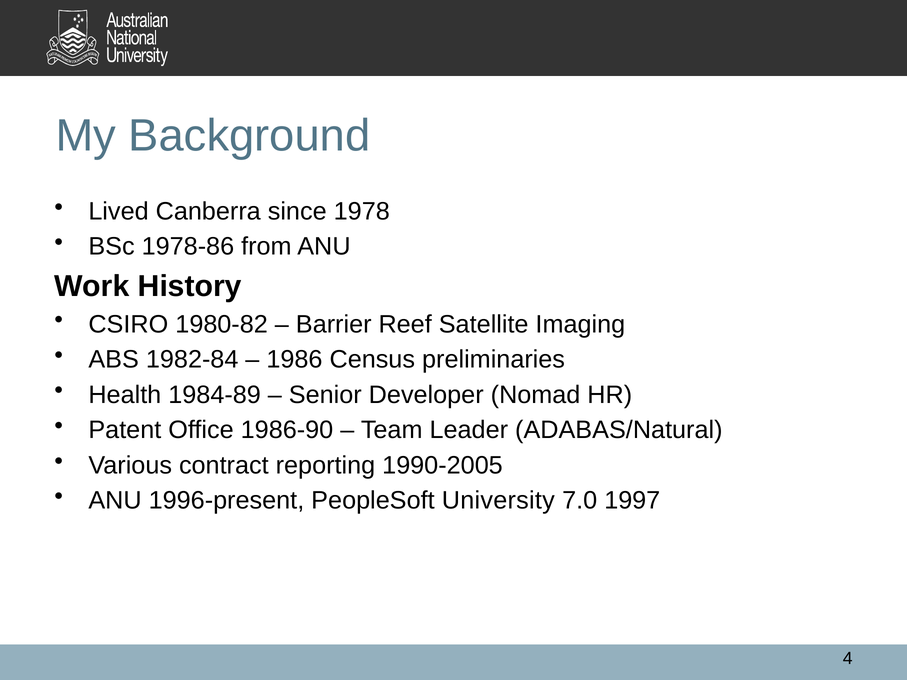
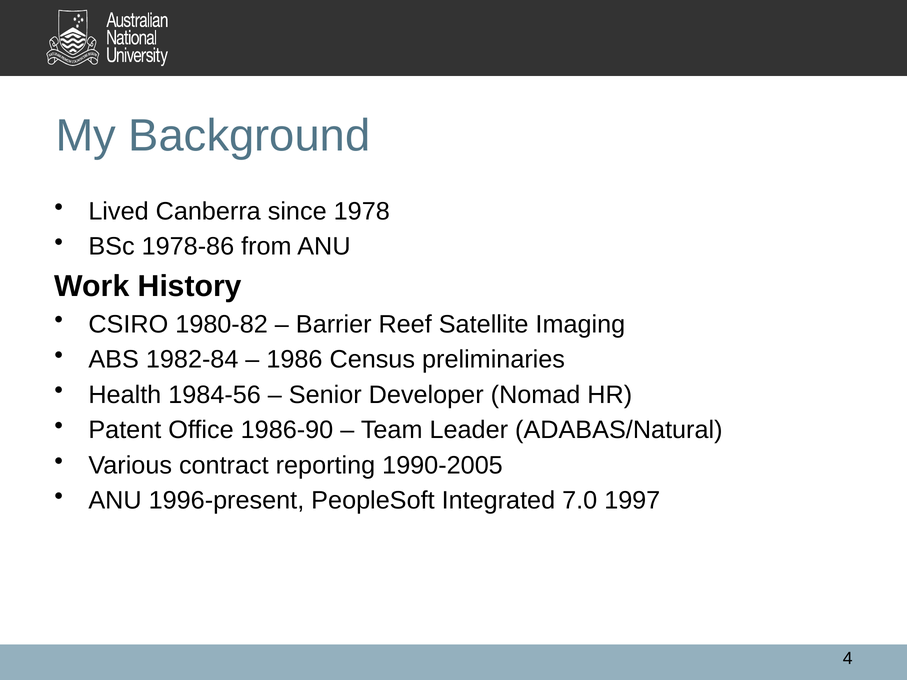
1984-89: 1984-89 -> 1984-56 (215, 395)
University: University -> Integrated (498, 501)
